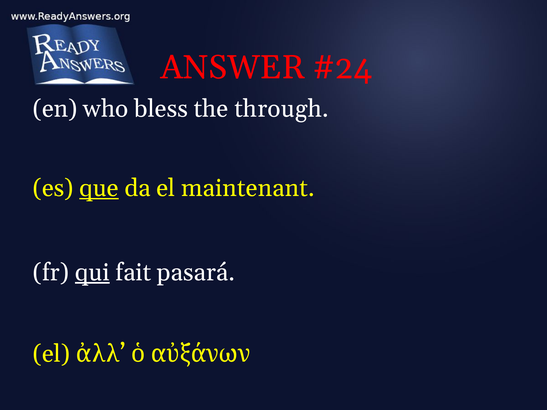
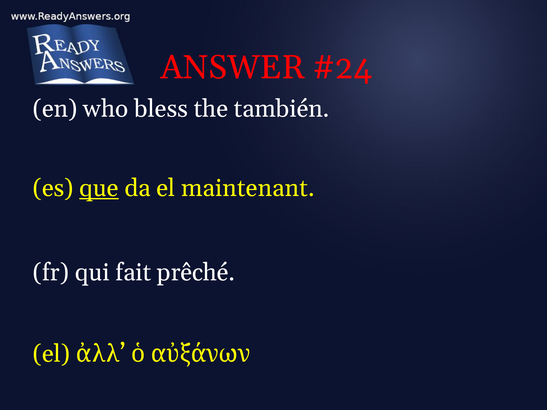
through: through -> también (282, 109)
qui underline: present -> none (92, 273)
pasará: pasará -> prêché (196, 273)
